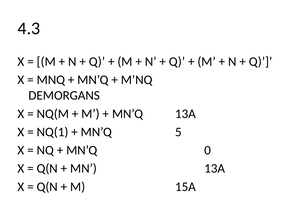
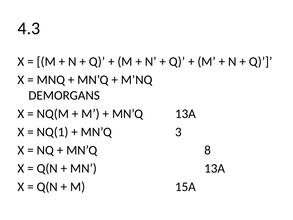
5: 5 -> 3 (178, 132)
0: 0 -> 8 (208, 150)
